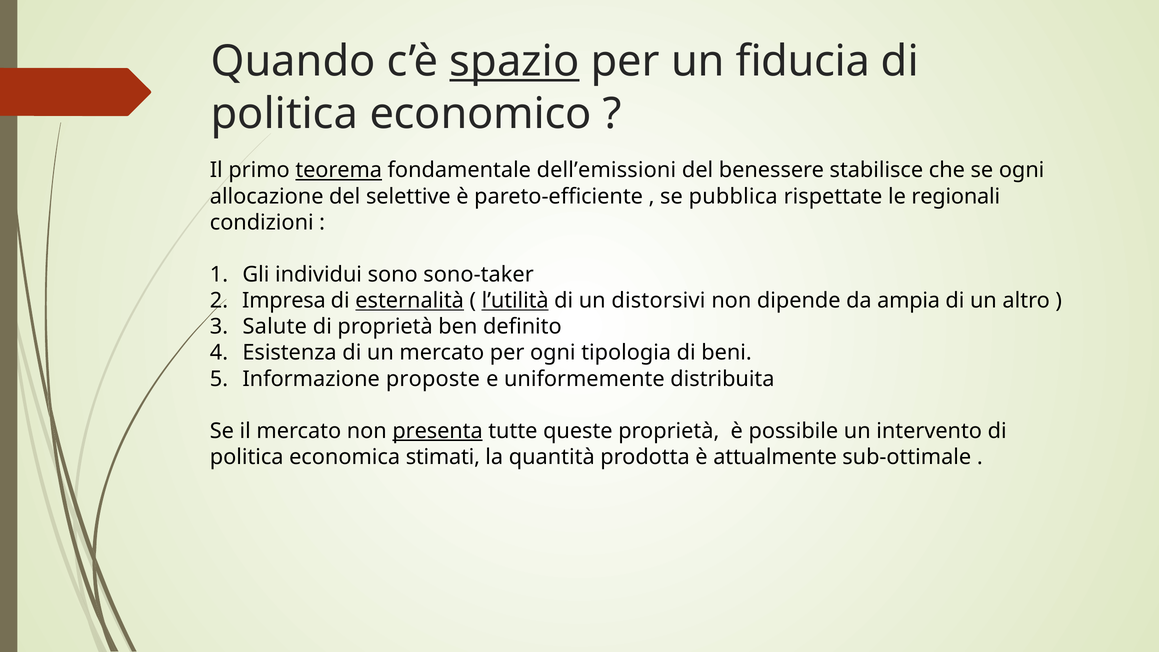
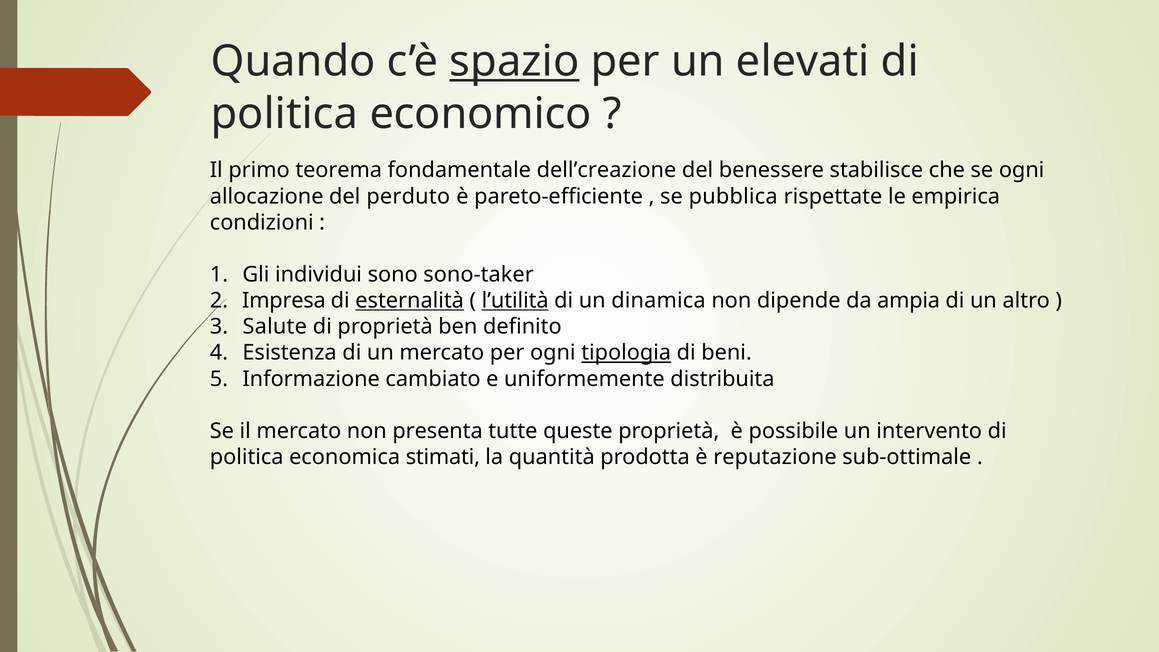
fiducia: fiducia -> elevati (803, 62)
teorema underline: present -> none (339, 170)
dell’emissioni: dell’emissioni -> dell’creazione (606, 170)
selettive: selettive -> perduto (408, 196)
regionali: regionali -> empirica (956, 196)
distorsivi: distorsivi -> dinamica (658, 301)
tipologia underline: none -> present (626, 353)
proposte: proposte -> cambiato (433, 379)
presenta underline: present -> none (438, 431)
attualmente: attualmente -> reputazione (775, 457)
